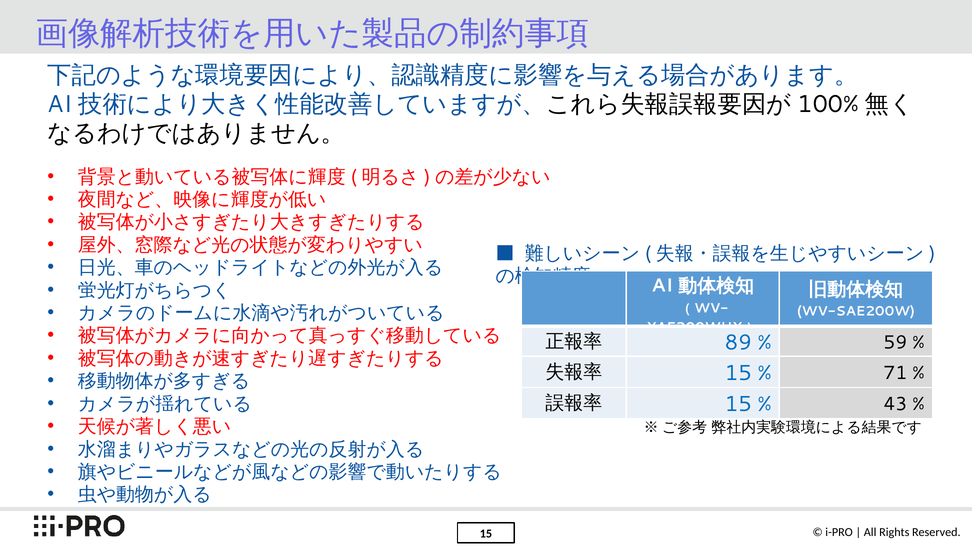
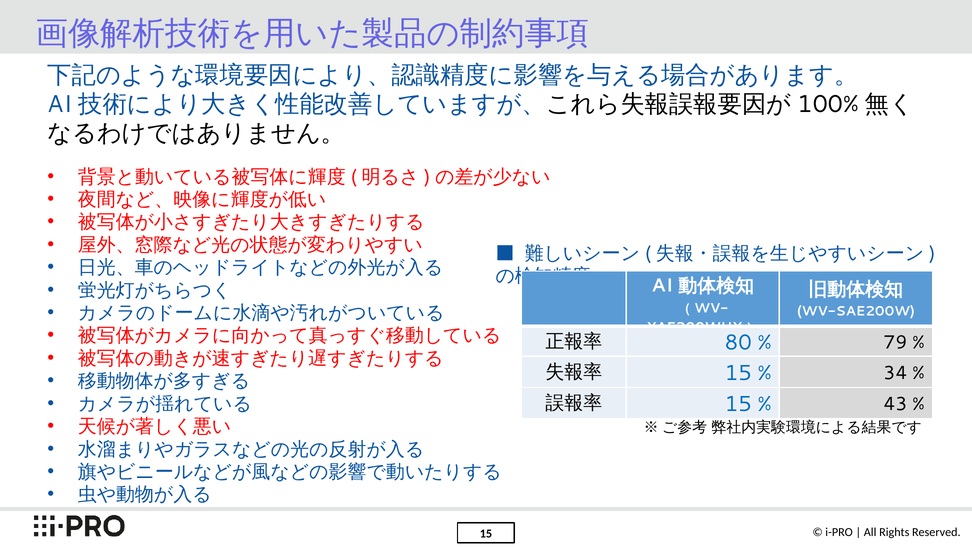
89: 89 -> 80 (738, 343)
59: 59 -> 79 (895, 342)
71: 71 -> 34 (895, 373)
